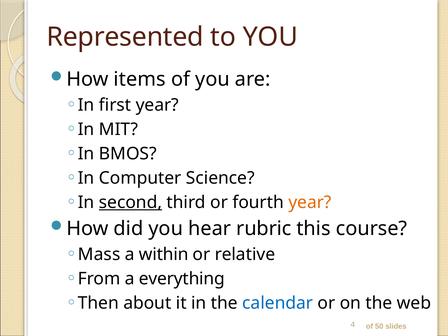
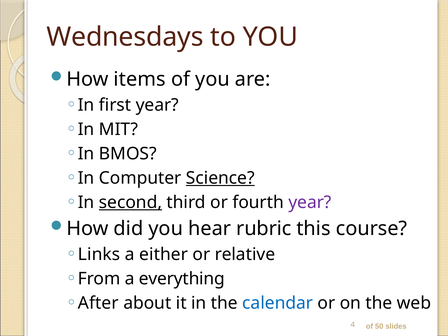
Represented: Represented -> Wednesdays (125, 37)
Science underline: none -> present (220, 178)
year colour: orange -> purple (310, 202)
Mass: Mass -> Links (99, 254)
within: within -> either (164, 254)
Then: Then -> After (98, 303)
